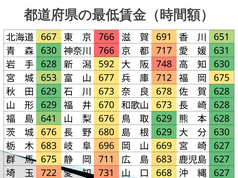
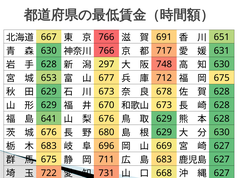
592: 592 -> 297 (106, 64)
